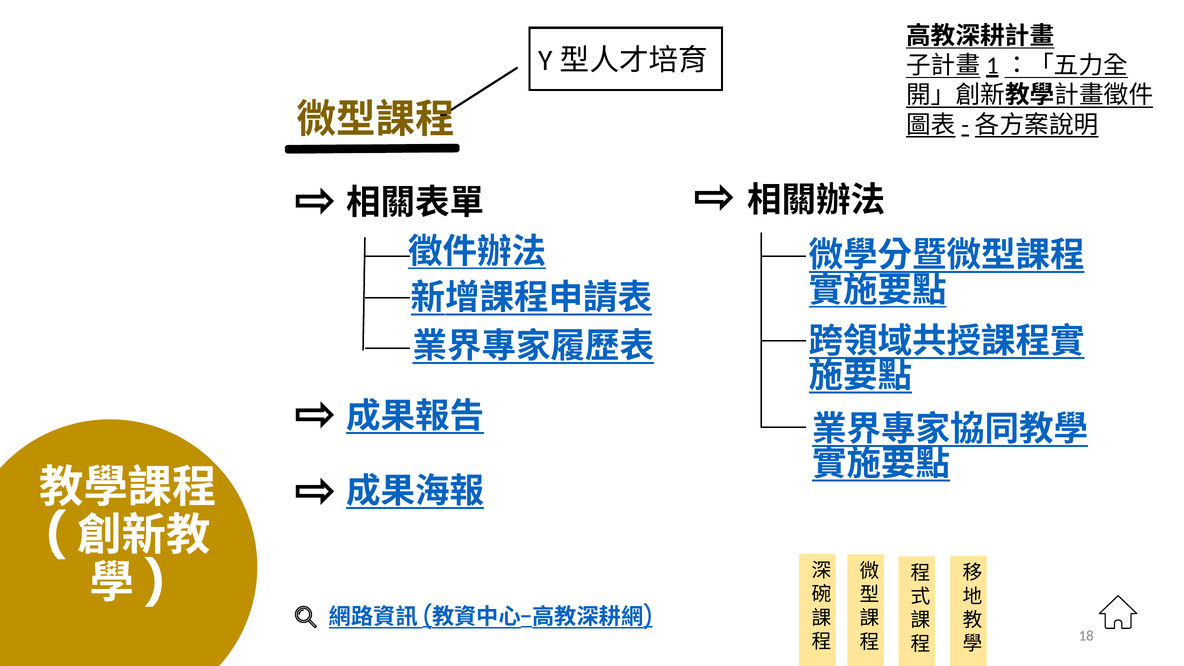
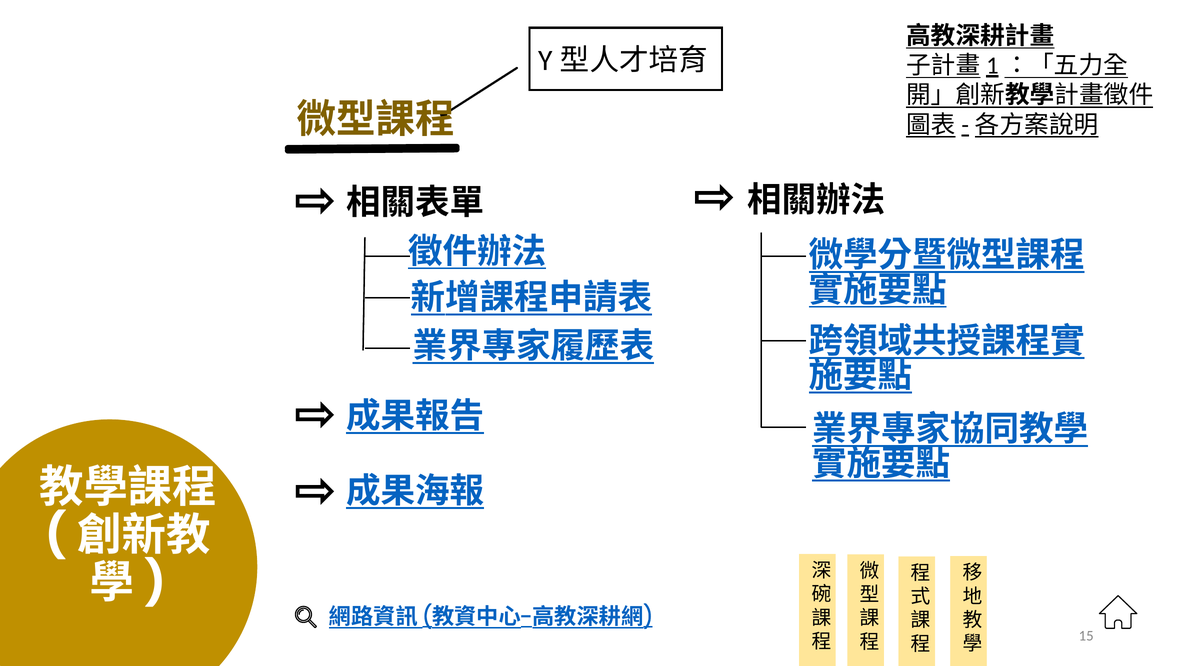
18: 18 -> 15 (1086, 636)
